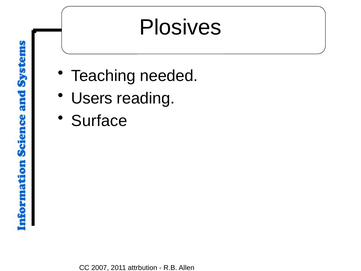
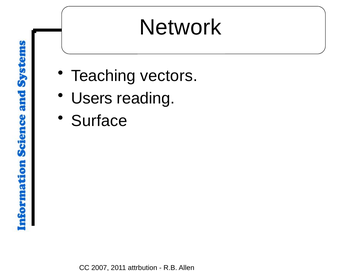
Plosives: Plosives -> Network (180, 27)
needed: needed -> vectors (169, 76)
